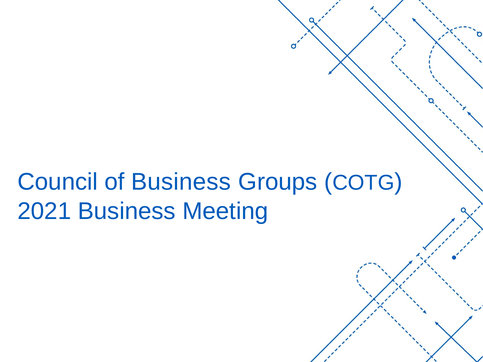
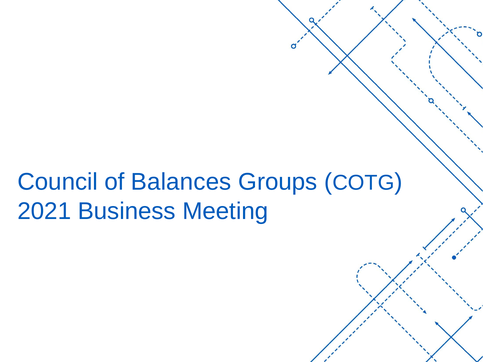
of Business: Business -> Balances (181, 182)
